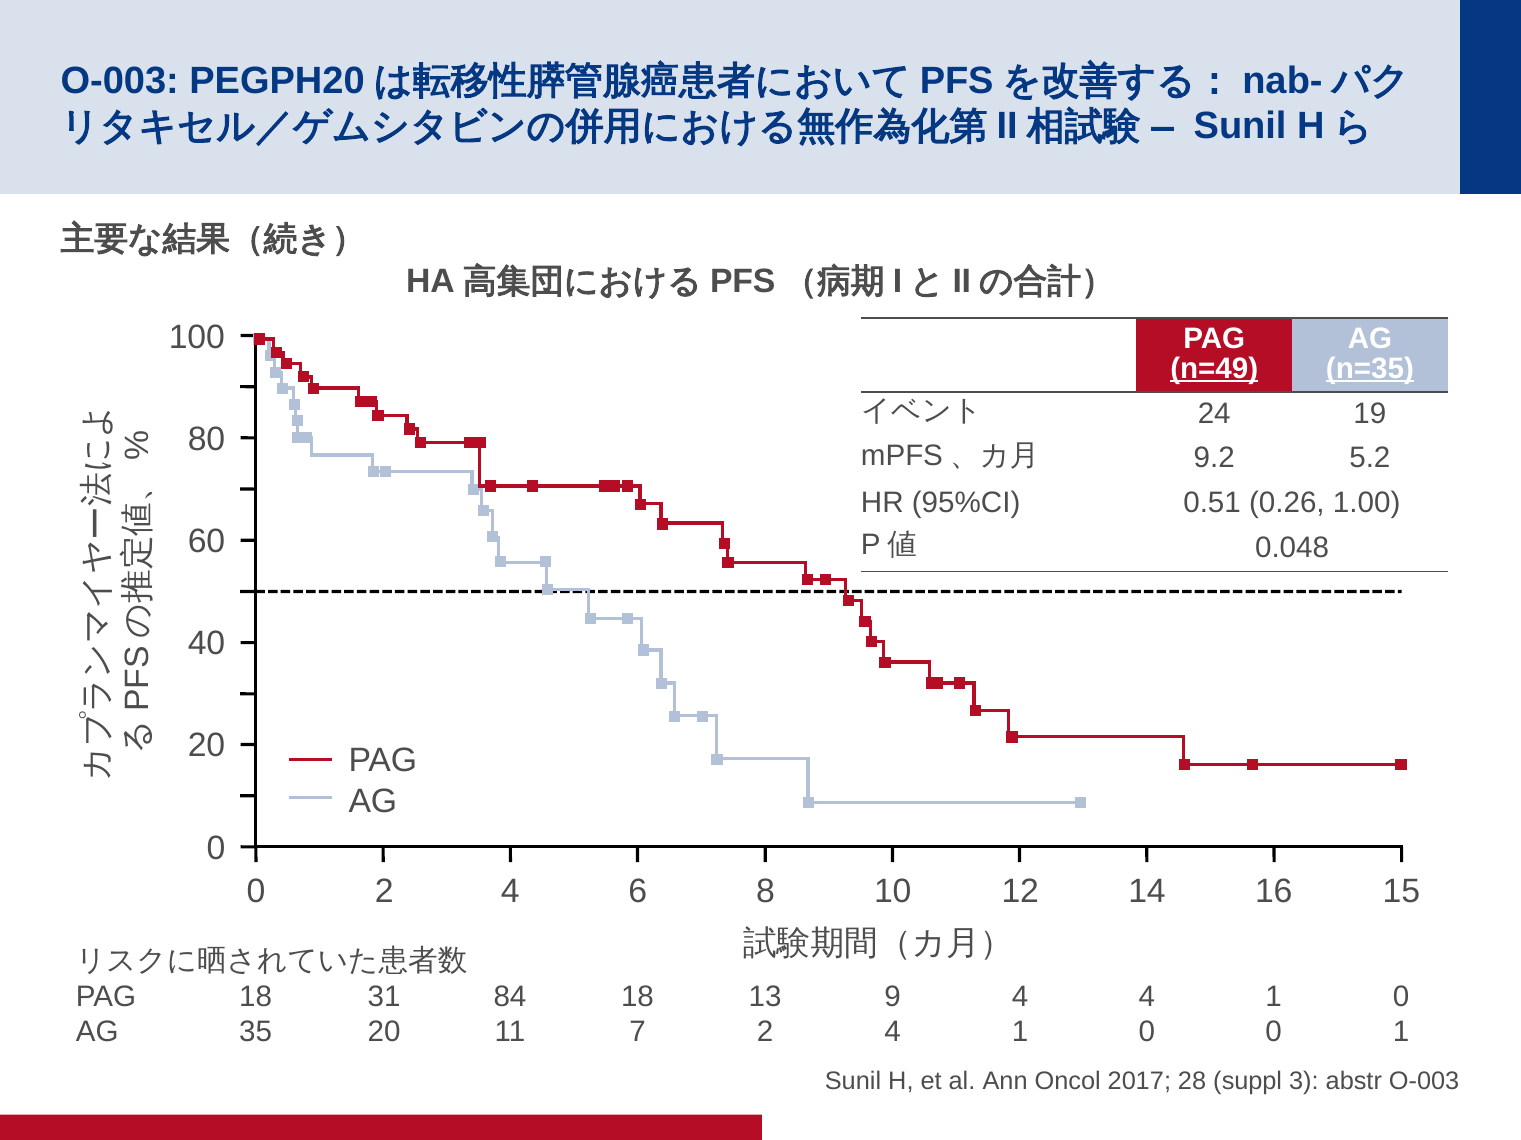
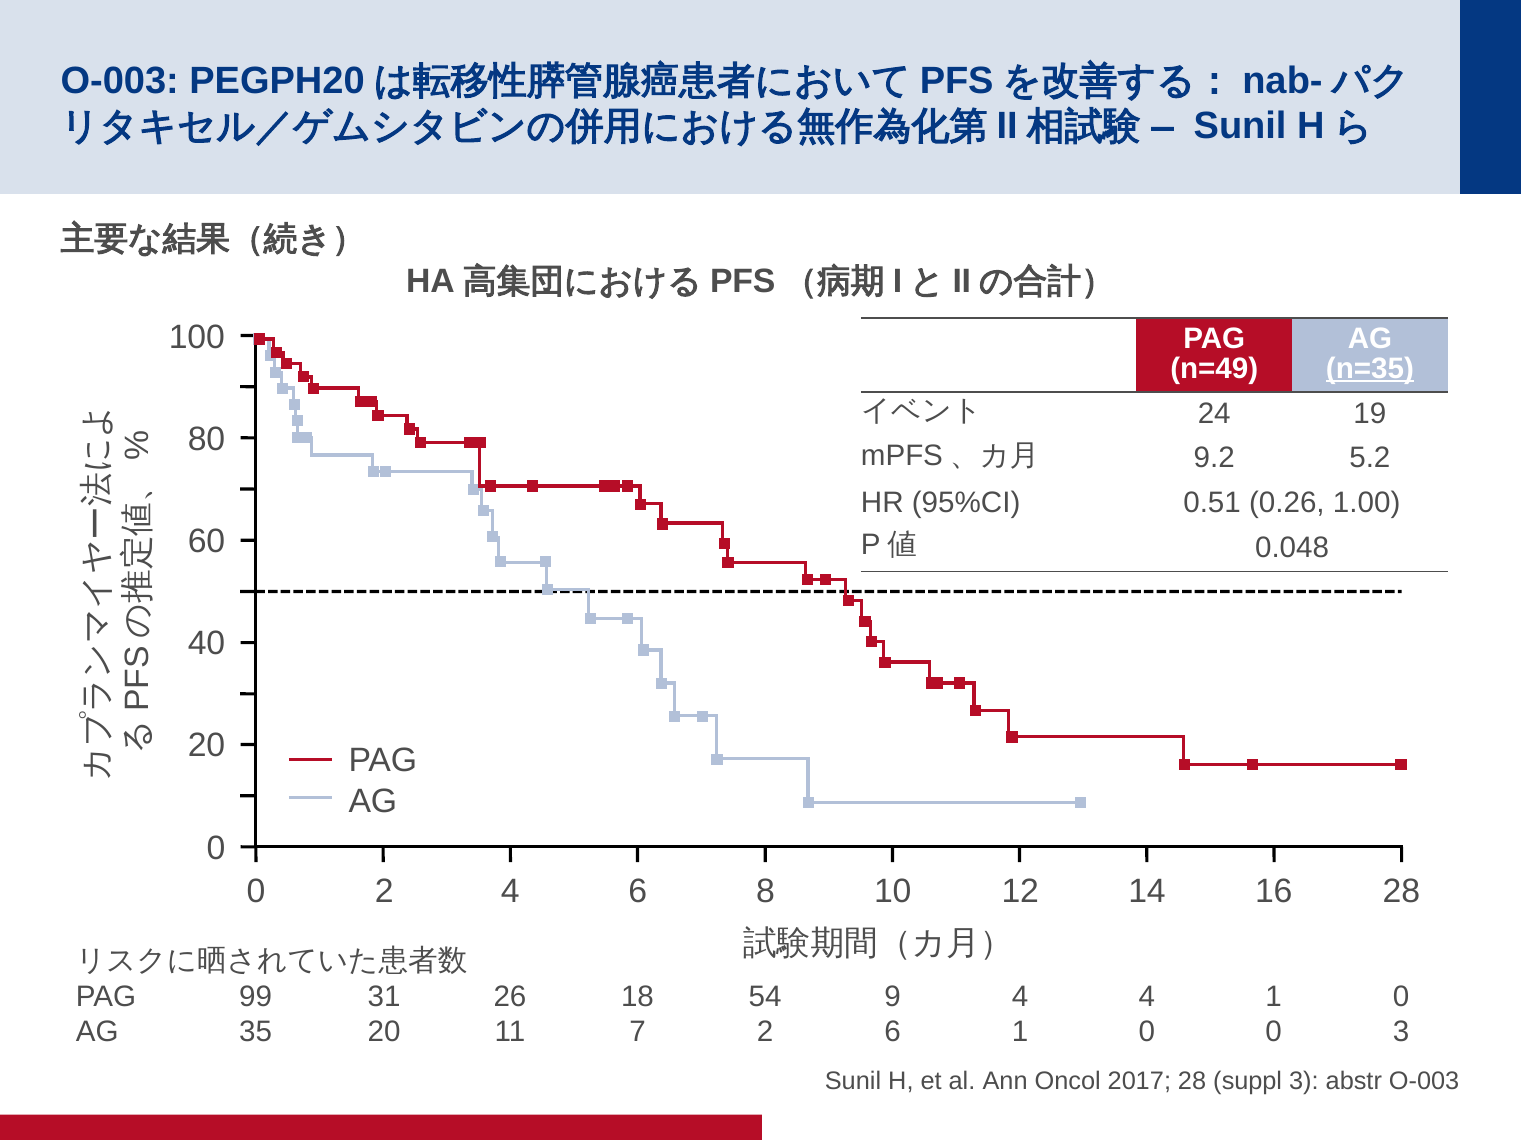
n=49 underline: present -> none (1214, 369)
16 15: 15 -> 28 (1401, 892)
PAG 18: 18 -> 99 (256, 997)
84: 84 -> 26 (510, 997)
13: 13 -> 54 (765, 997)
7 2 4: 4 -> 6 (893, 1033)
0 1: 1 -> 3 (1401, 1033)
